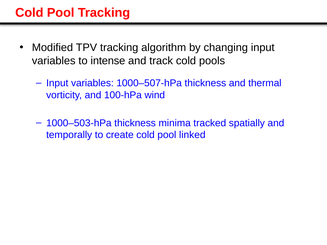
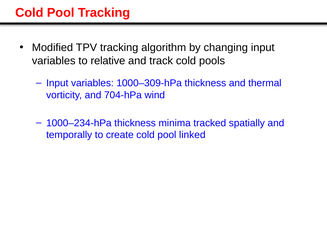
intense: intense -> relative (108, 61)
1000–507-hPa: 1000–507-hPa -> 1000–309-hPa (149, 83)
100-hPa: 100-hPa -> 704-hPa (123, 95)
1000–503-hPa: 1000–503-hPa -> 1000–234-hPa (79, 123)
